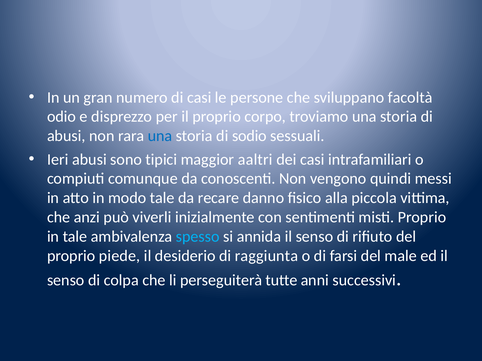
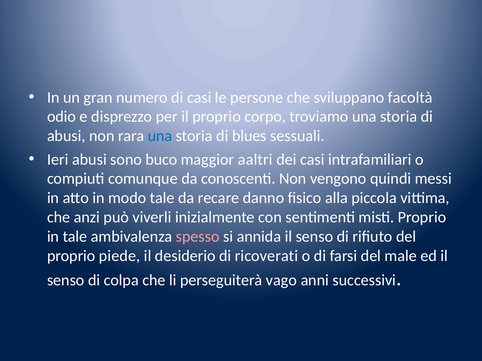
sodio: sodio -> blues (249, 136)
tipici: tipici -> buco (161, 160)
spesso colour: light blue -> pink (198, 237)
raggiunta: raggiunta -> ricoverati (267, 256)
tutte: tutte -> vago (281, 281)
